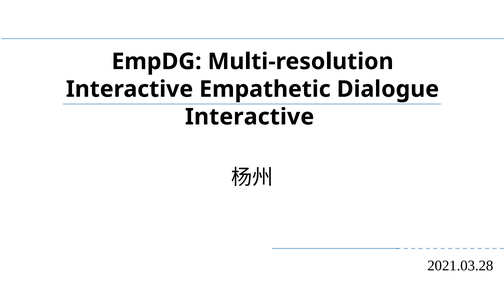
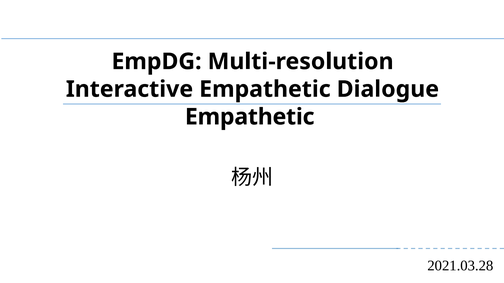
Interactive: Interactive -> Empathetic (250, 117)
